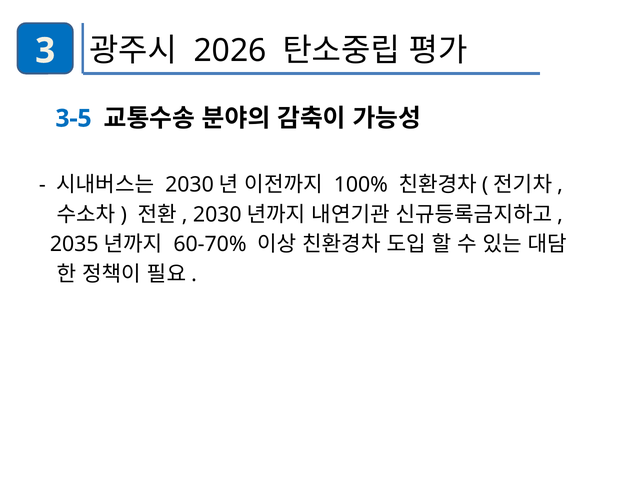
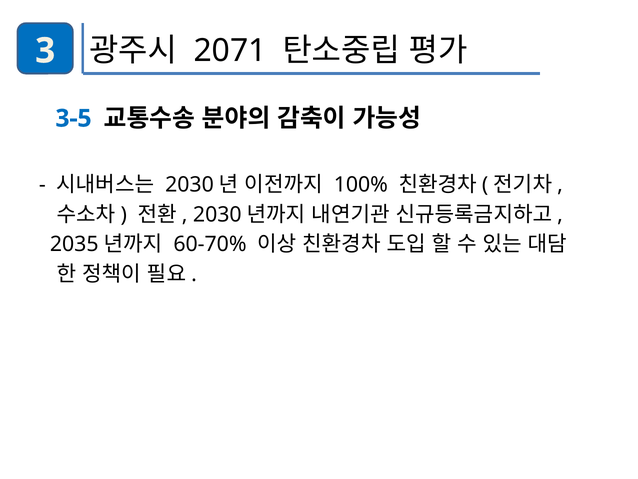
2026: 2026 -> 2071 (230, 51)
